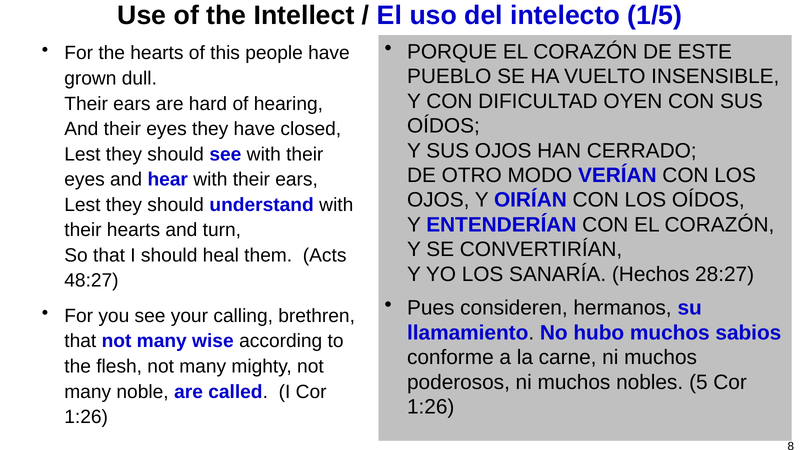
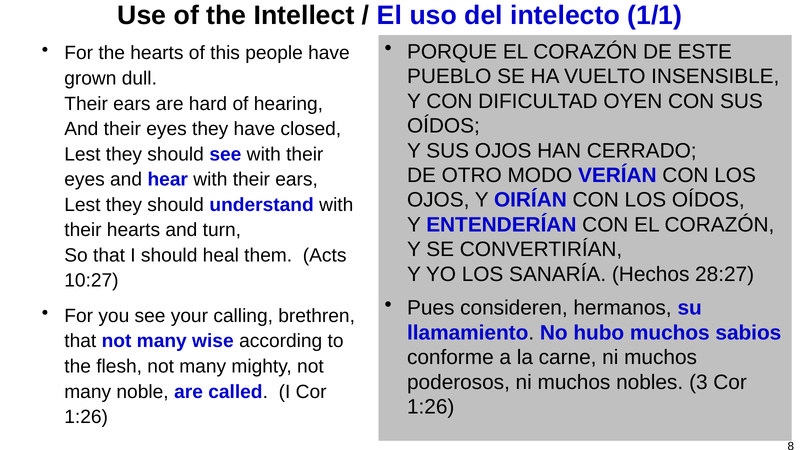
1/5: 1/5 -> 1/1 (655, 15)
48:27: 48:27 -> 10:27 (91, 281)
5: 5 -> 3 (698, 382)
